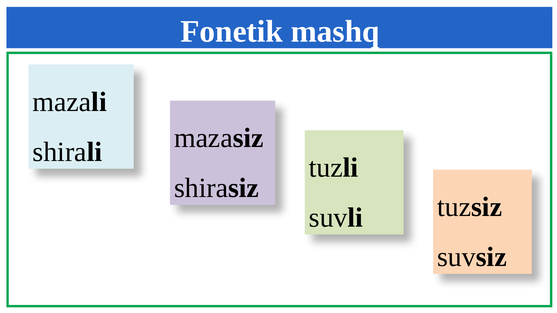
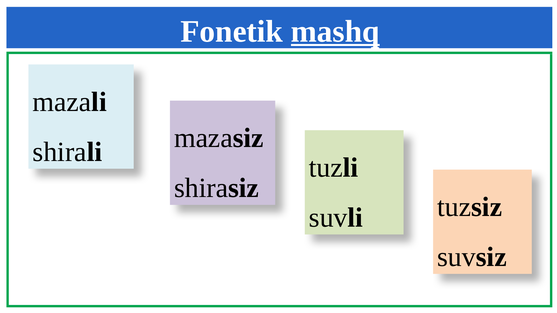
mashq underline: none -> present (335, 32)
